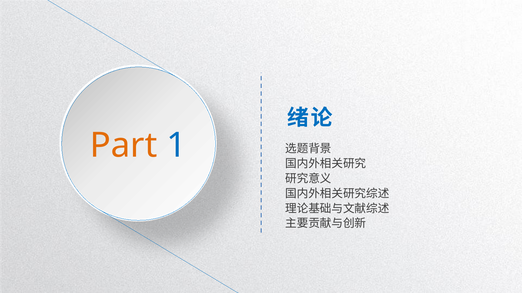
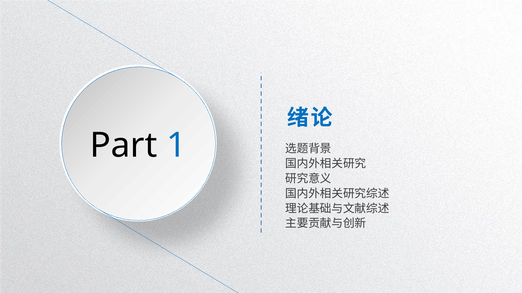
Part colour: orange -> black (124, 146)
